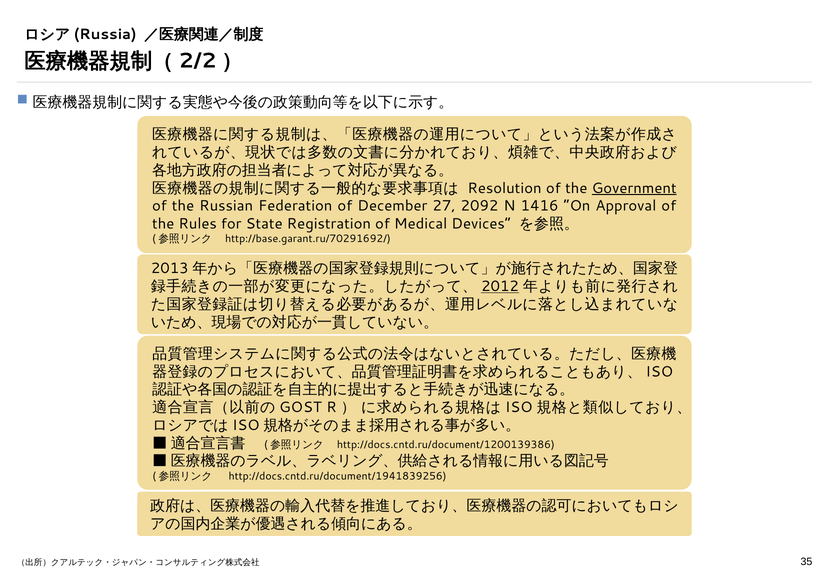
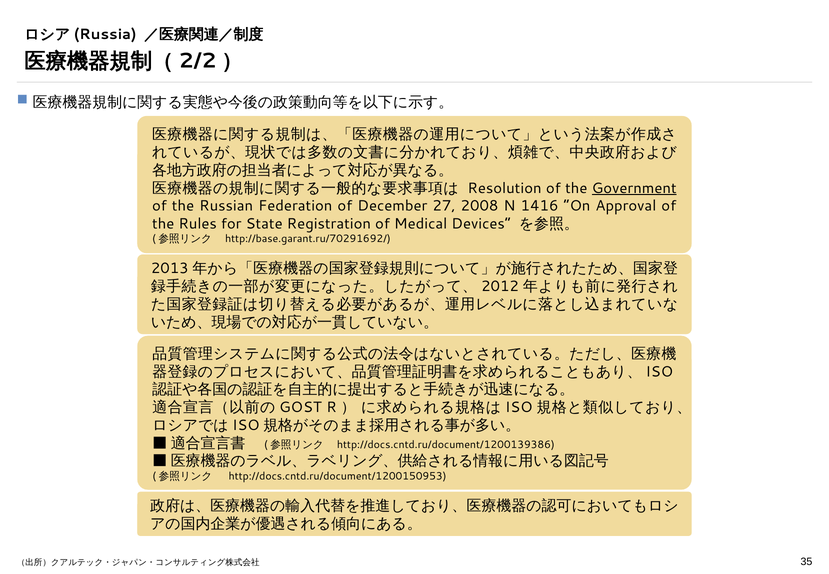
2092: 2092 -> 2008 (480, 206)
2012 underline: present -> none (500, 286)
http://docs.cntd.ru/document/1941839256: http://docs.cntd.ru/document/1941839256 -> http://docs.cntd.ru/document/1200150953 (338, 476)
